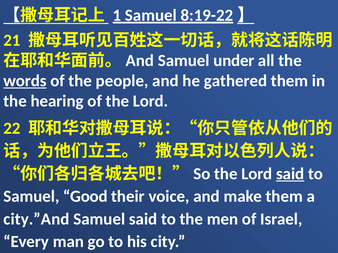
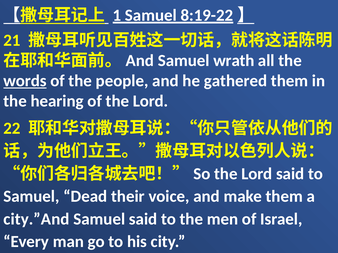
under: under -> wrath (234, 61)
said underline: present -> none (290, 174)
Good: Good -> Dead (85, 197)
